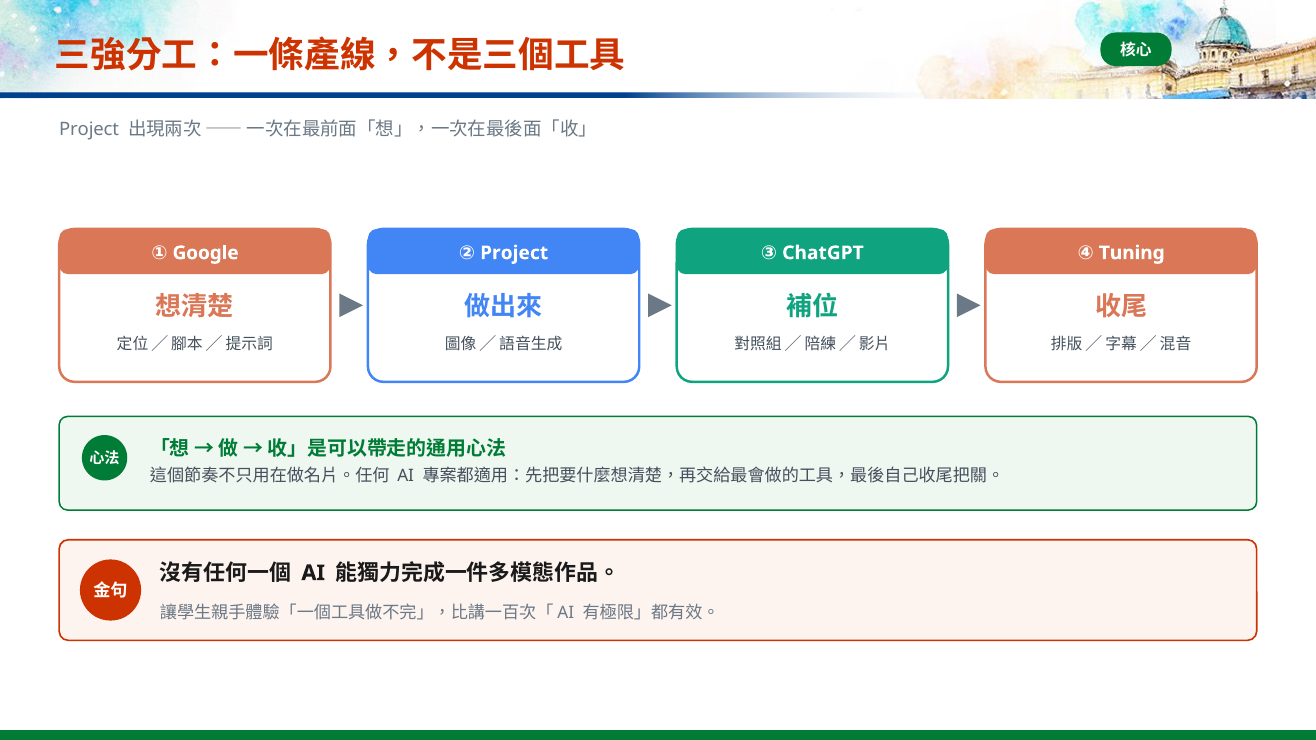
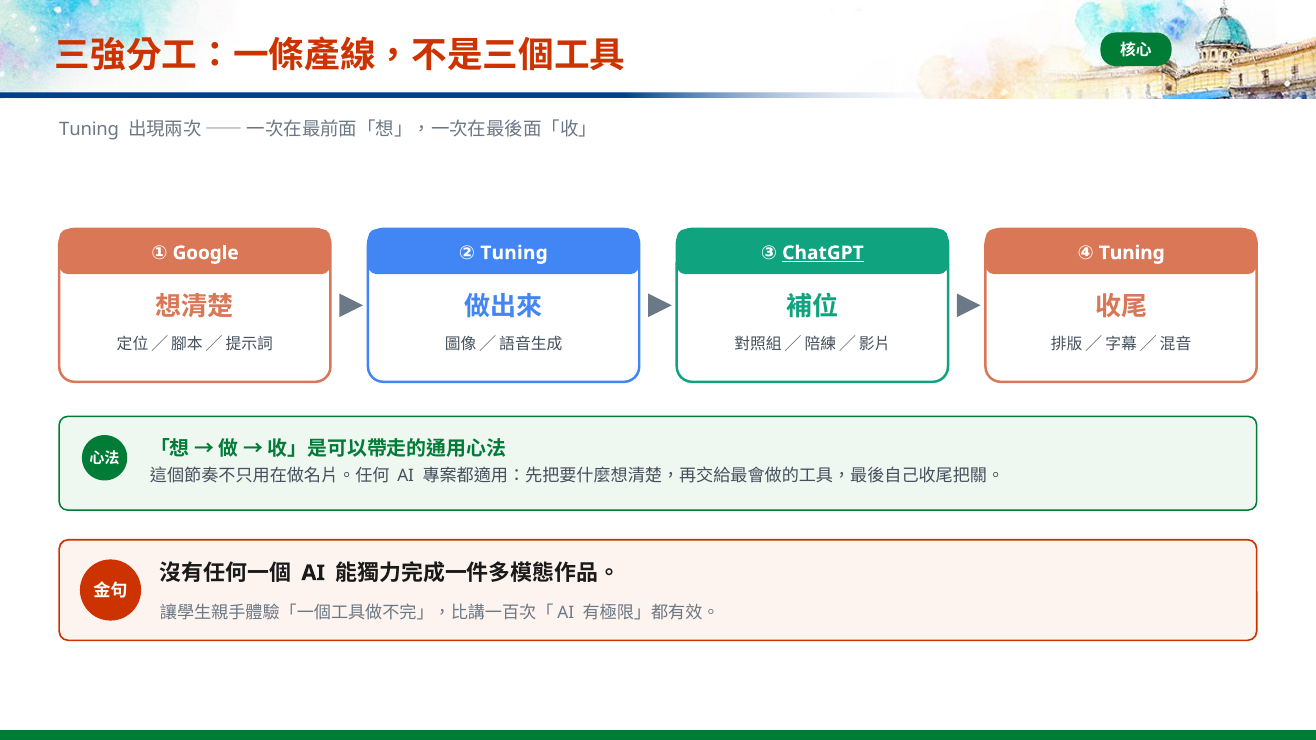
Project: Project -> Tuning (89, 129)
② Project: Project -> Tuning (514, 253)
ChatGPT underline: none -> present (823, 253)
